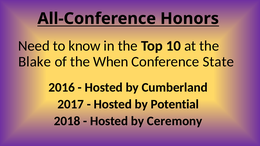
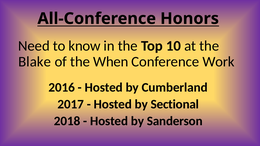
State: State -> Work (218, 62)
Potential: Potential -> Sectional (175, 104)
Ceremony: Ceremony -> Sanderson (175, 121)
